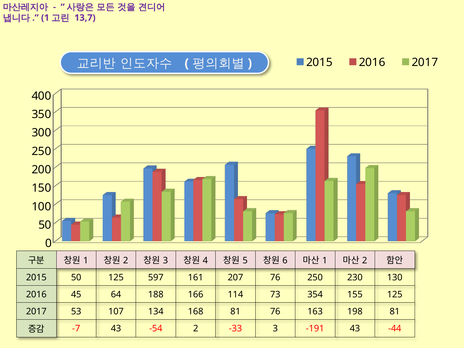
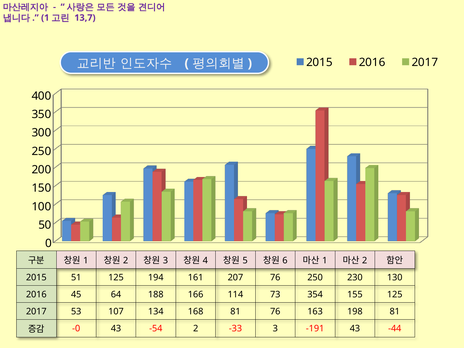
2015 50: 50 -> 51 (76, 278)
597: 597 -> 194 (156, 278)
-7: -7 -> -0 (76, 328)
